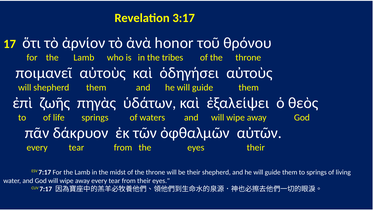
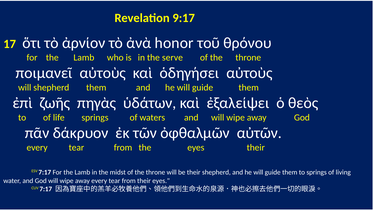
3:17: 3:17 -> 9:17 (184, 18)
tribes: tribes -> serve (172, 58)
